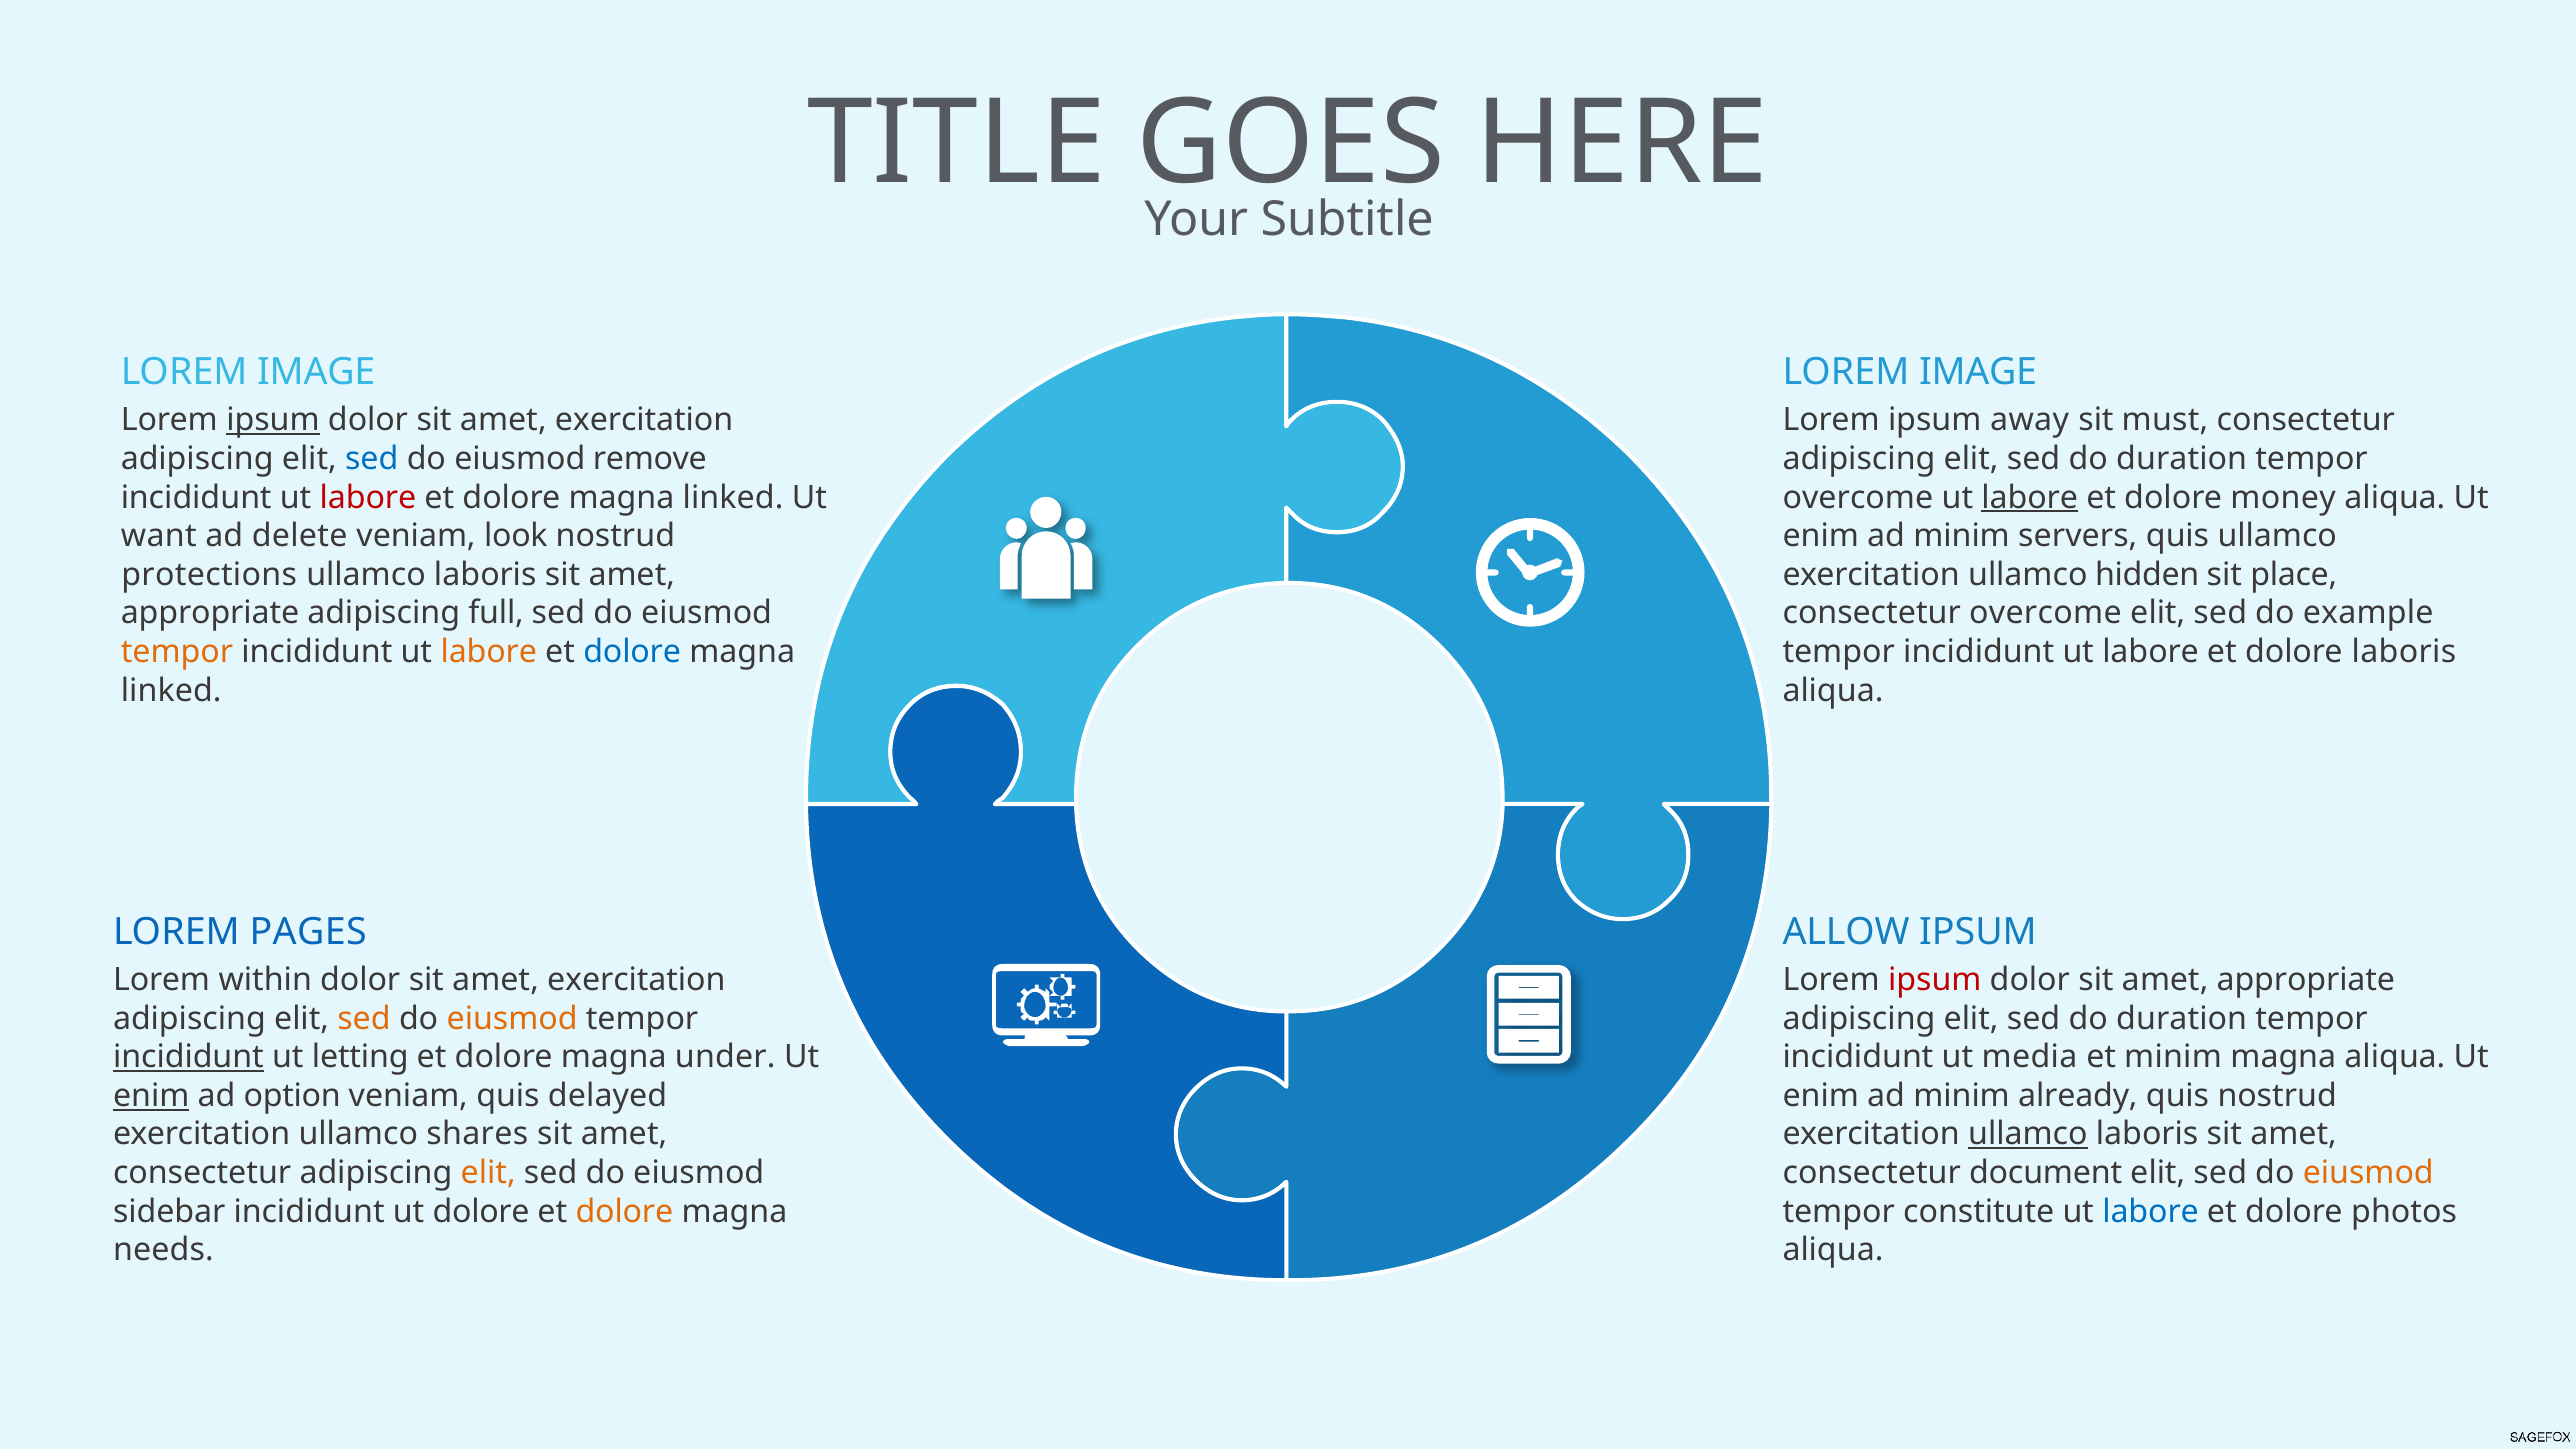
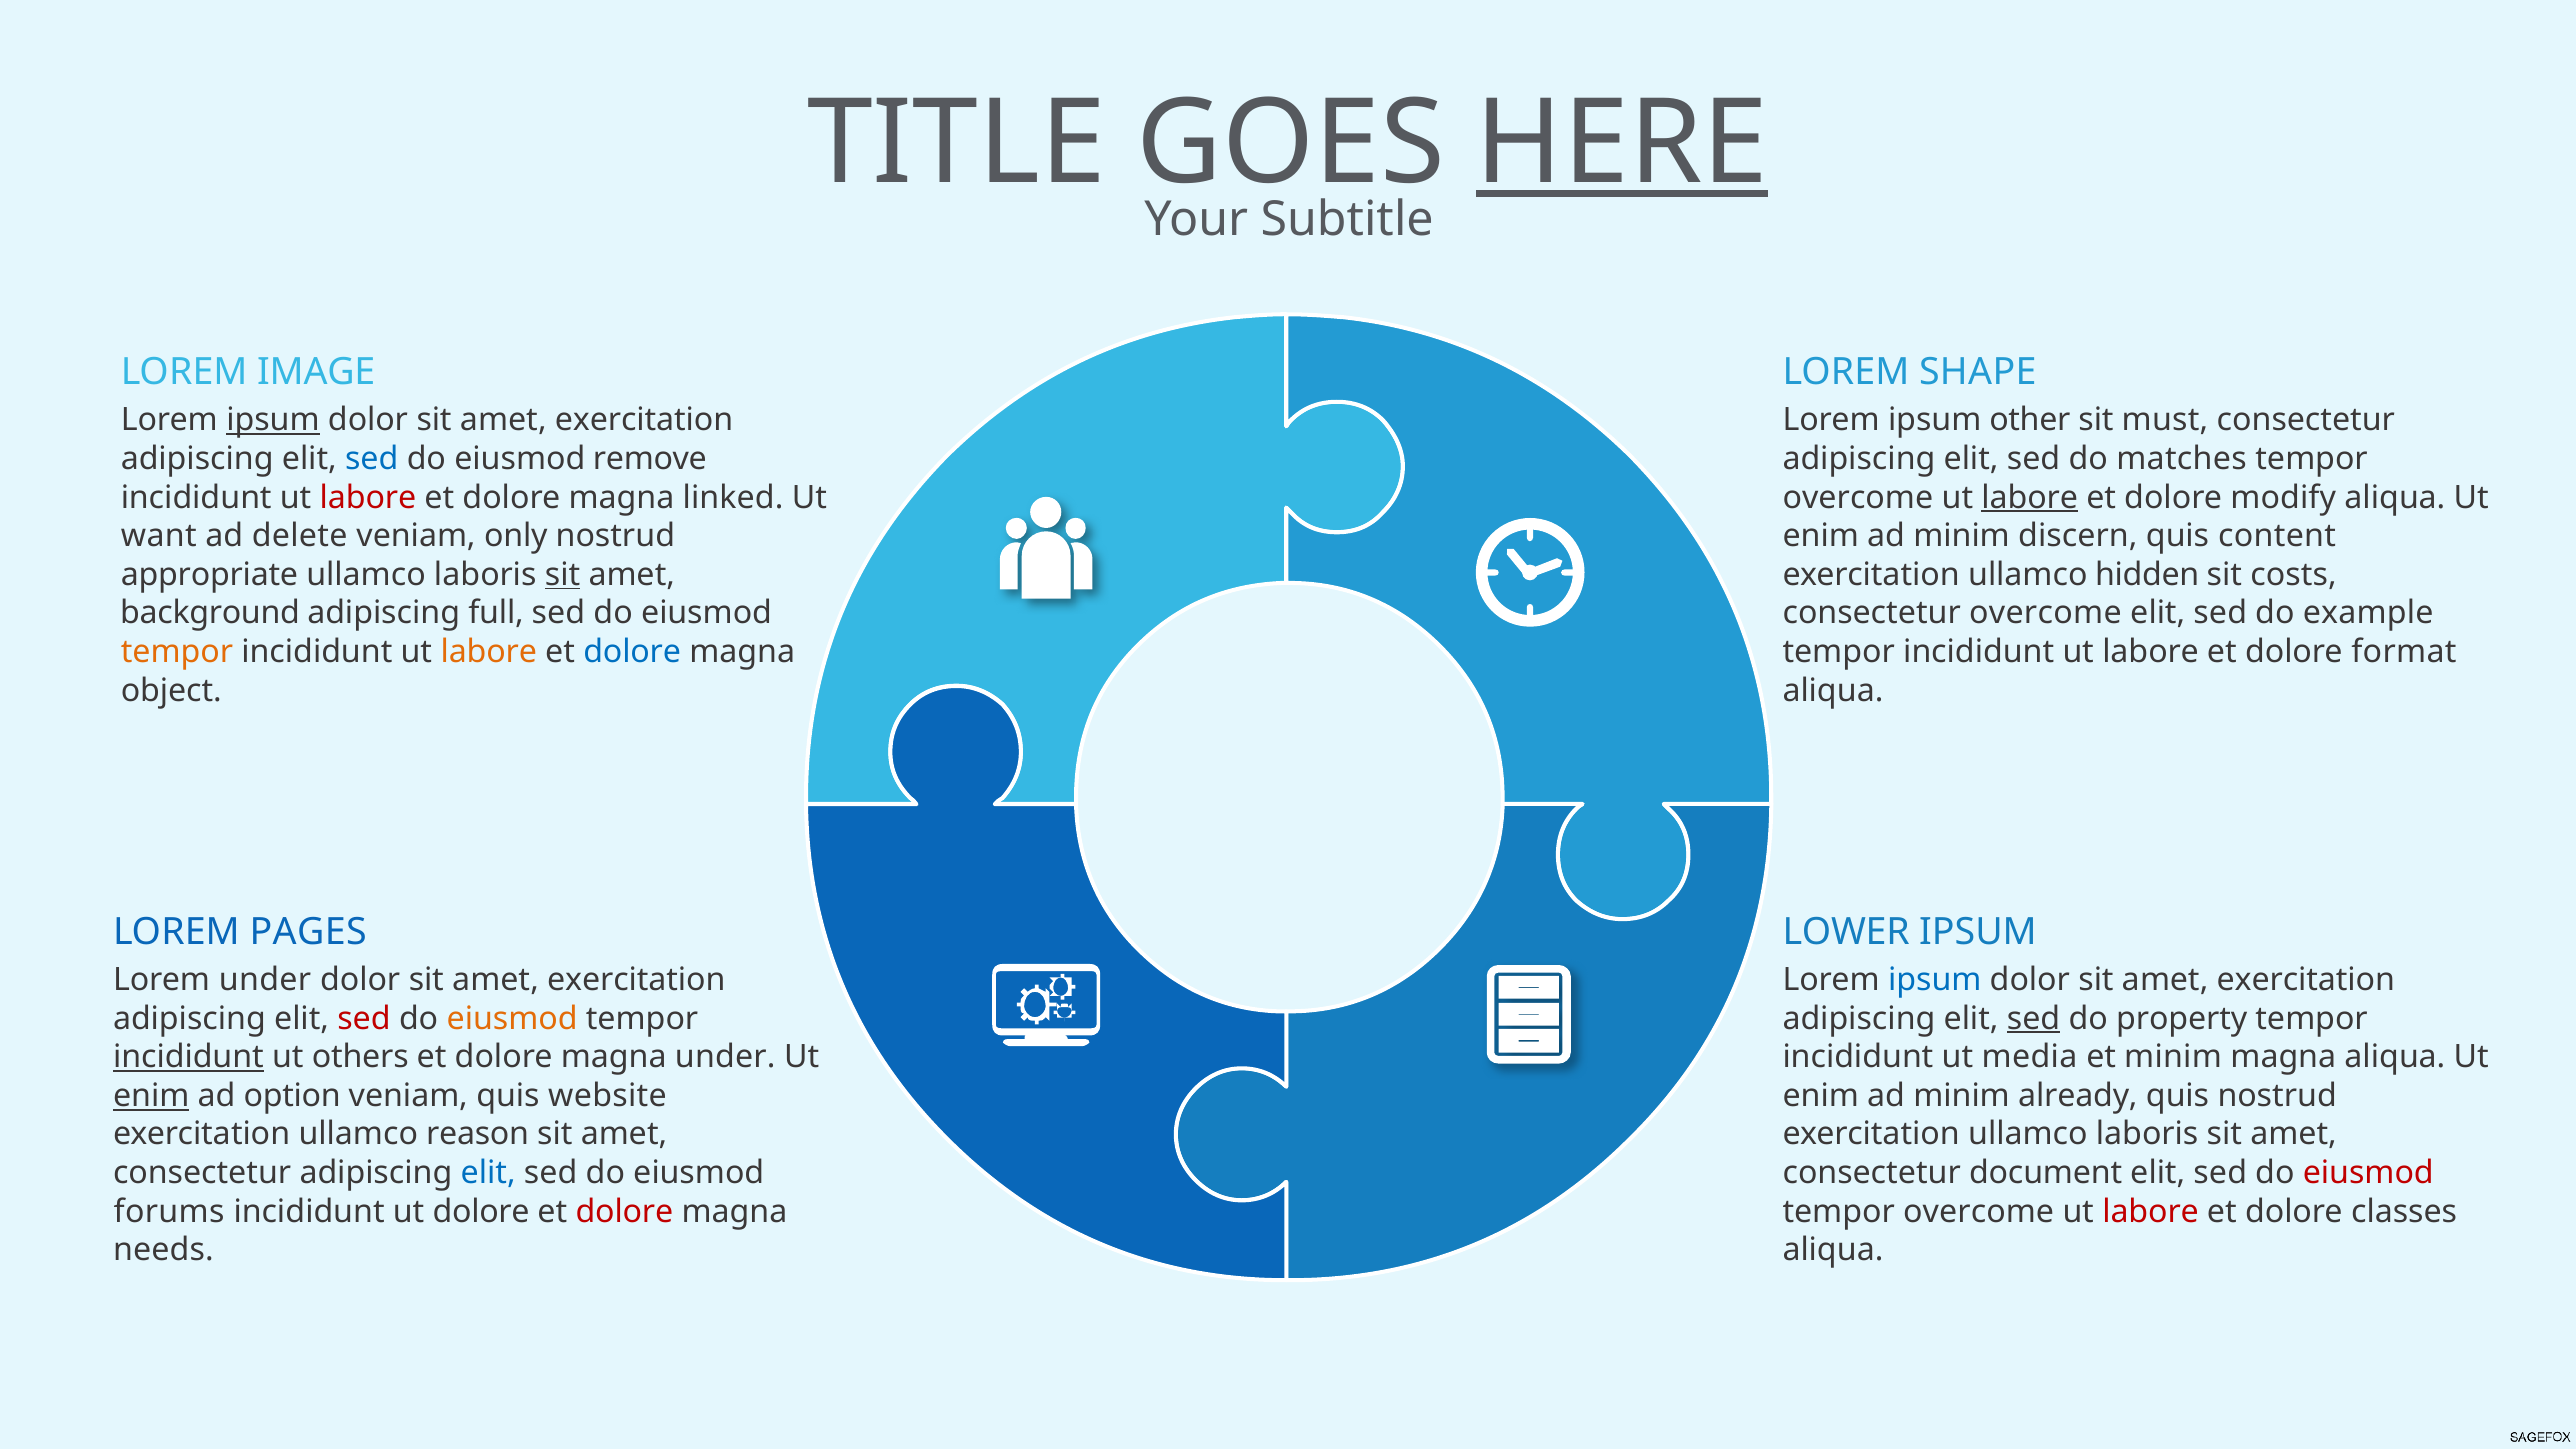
HERE underline: none -> present (1622, 143)
IMAGE: IMAGE -> SHAPE (1978, 372)
away: away -> other (2030, 420)
duration: duration -> matches (2182, 459)
money: money -> modify (2283, 497)
look: look -> only (516, 536)
servers: servers -> discern (2078, 536)
quis ullamco: ullamco -> content (2277, 536)
protections: protections -> appropriate (209, 575)
sit underline: none -> present (563, 575)
place: place -> costs (2294, 575)
appropriate: appropriate -> background (210, 613)
dolore laboris: laboris -> format (2404, 652)
linked: linked -> object (171, 691)
ALLOW: ALLOW -> LOWER (1846, 932)
Lorem within: within -> under (265, 980)
ipsum colour: red -> blue (1935, 980)
appropriate: appropriate -> exercitation (2306, 980)
sed colour: orange -> red (364, 1018)
sed underline: none -> present (2034, 1018)
duration: duration -> property (2182, 1018)
letting: letting -> others (360, 1057)
delayed: delayed -> website (608, 1096)
shares: shares -> reason (478, 1134)
ullamco underline: present -> none (2028, 1134)
elit colour: orange -> blue (488, 1173)
eiusmod colour: orange -> red (2368, 1173)
sidebar: sidebar -> forums (169, 1212)
dolore colour: orange -> red (624, 1212)
constitute: constitute -> overcome (1979, 1212)
labore colour: blue -> red (2151, 1212)
photos: photos -> classes (2404, 1212)
